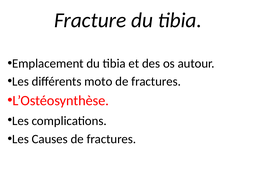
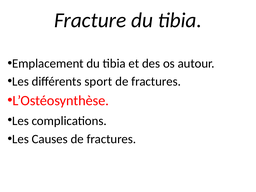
moto: moto -> sport (98, 81)
